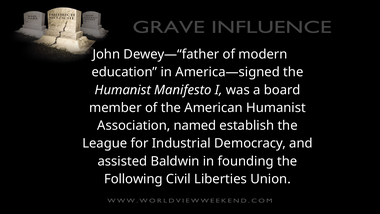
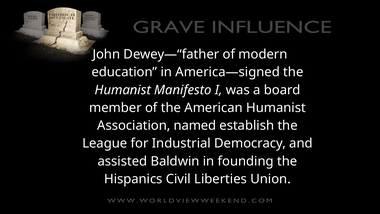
Following: Following -> Hispanics (133, 179)
